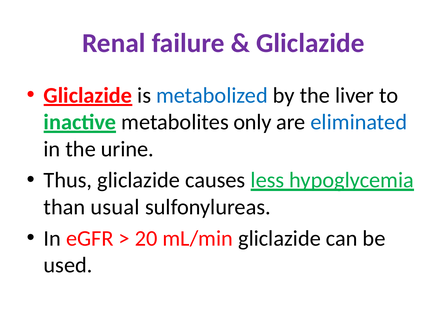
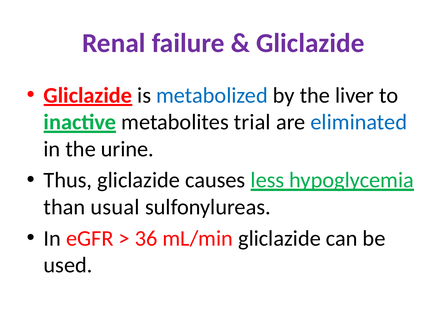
only: only -> trial (252, 122)
20: 20 -> 36 (146, 238)
